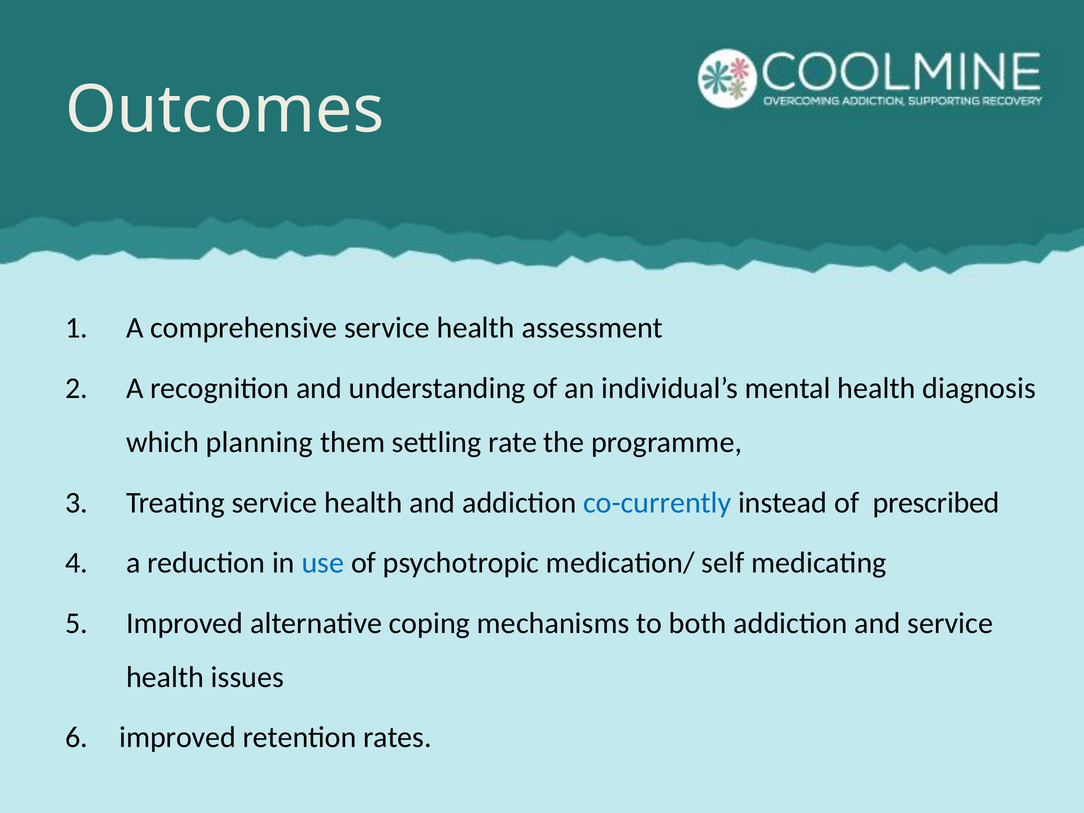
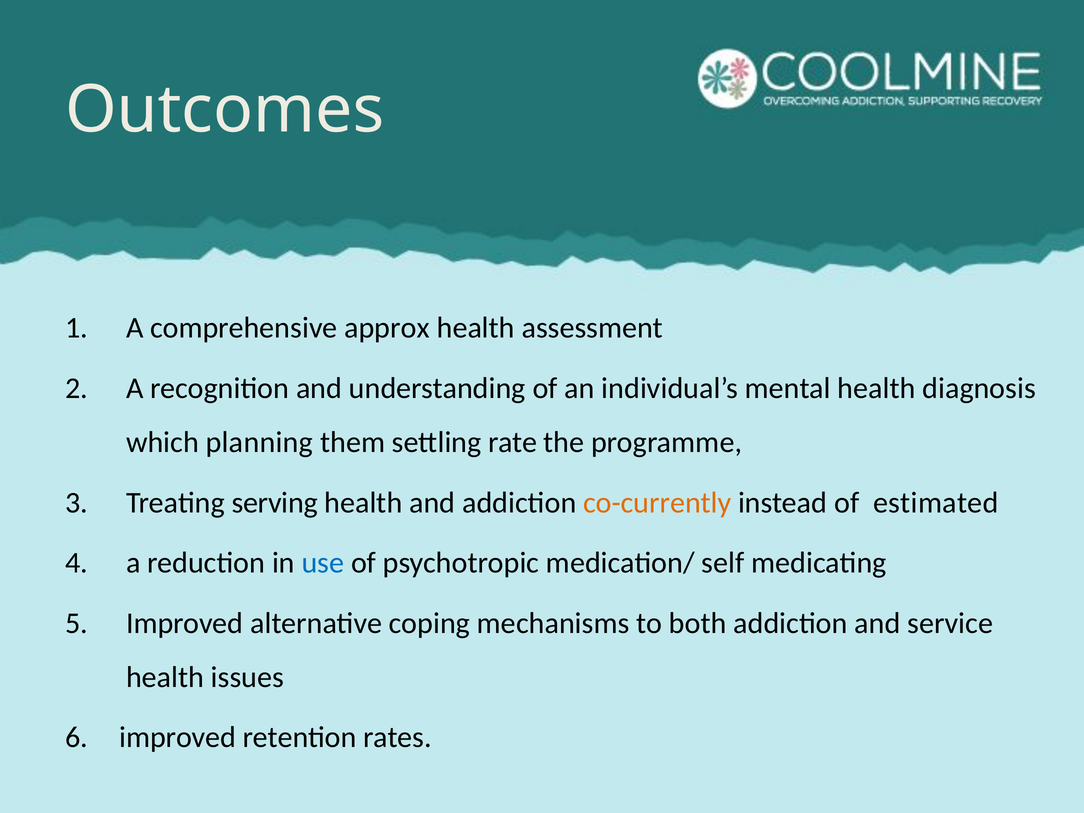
comprehensive service: service -> approx (387, 328)
Treating service: service -> serving (275, 503)
co-currently colour: blue -> orange (657, 503)
prescribed: prescribed -> estimated (936, 503)
